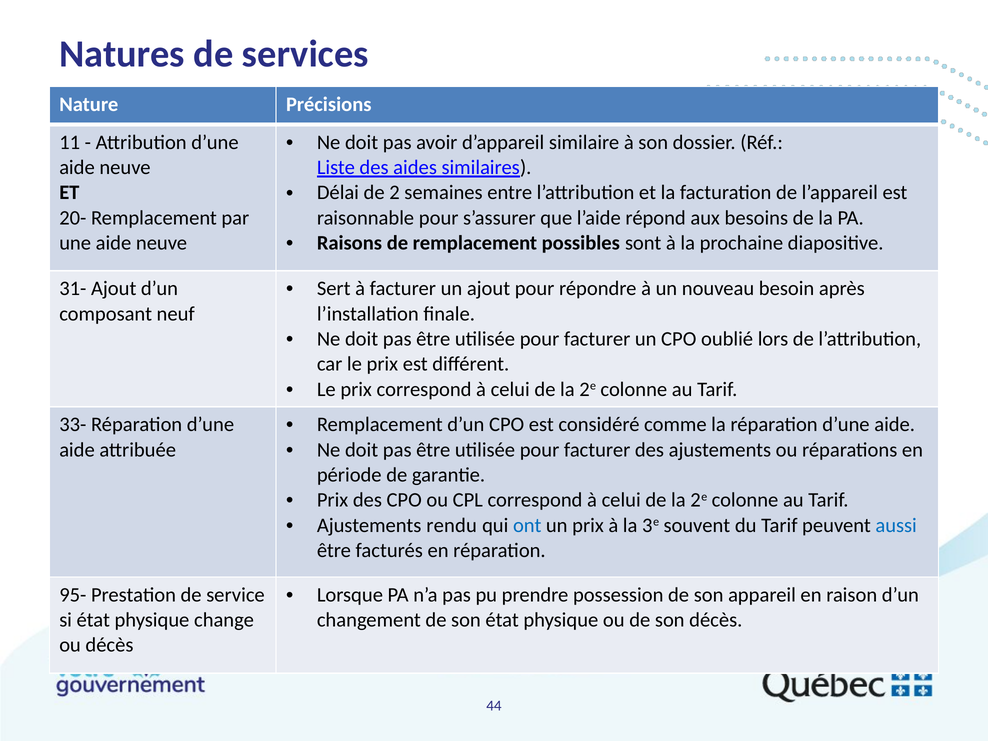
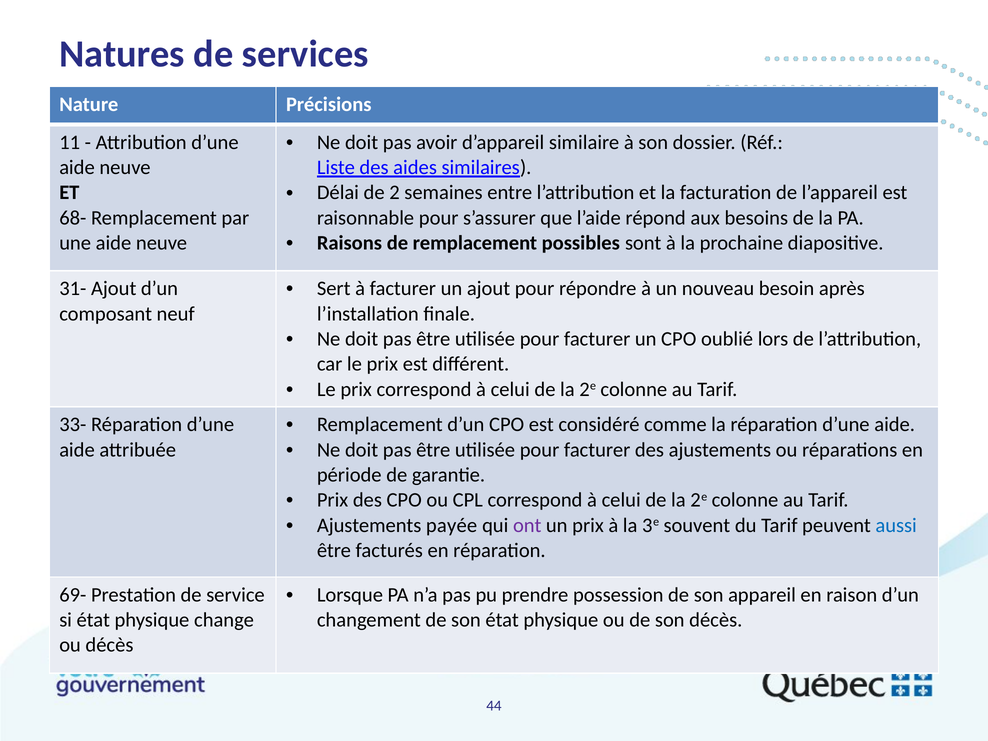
20-: 20- -> 68- (73, 218)
rendu: rendu -> payée (452, 525)
ont colour: blue -> purple (527, 525)
95-: 95- -> 69- (73, 595)
